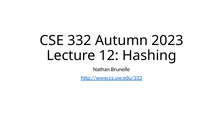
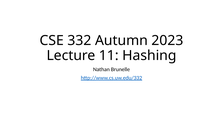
12: 12 -> 11 (109, 56)
